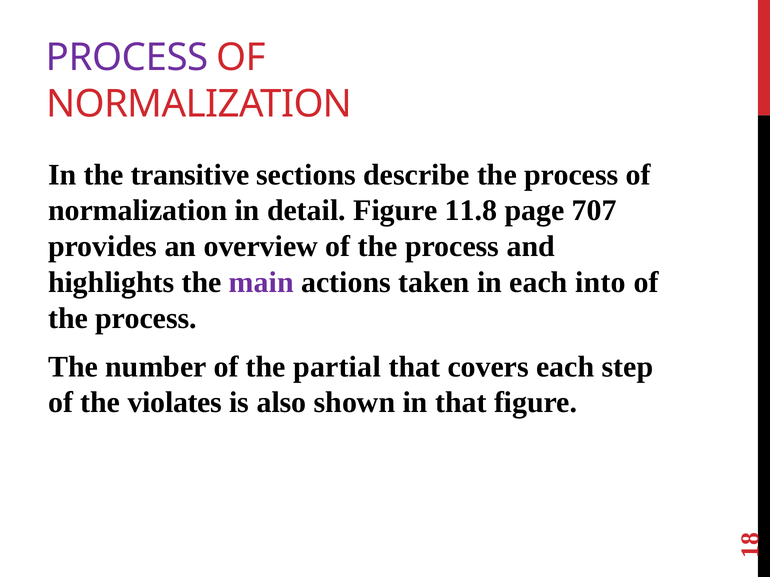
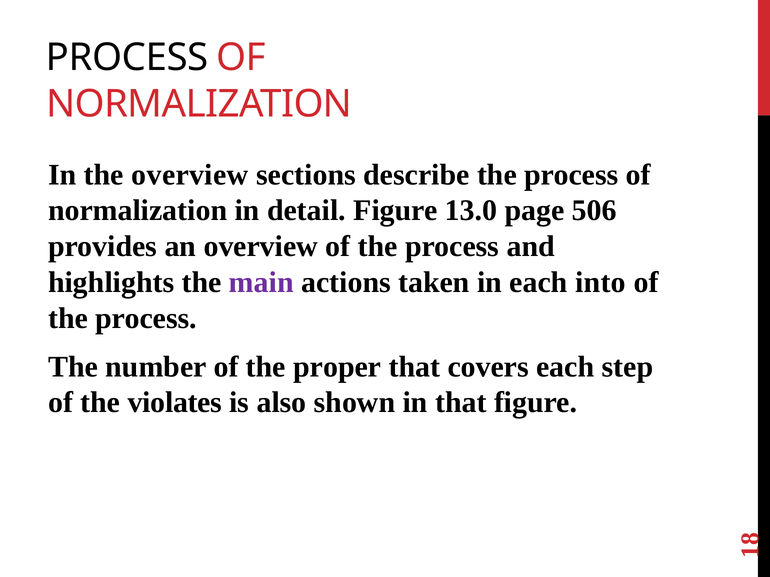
PROCESS colour: purple -> black (127, 58)
the transitive: transitive -> overview (190, 175)
11.8: 11.8 -> 13.0 (471, 211)
707: 707 -> 506 (594, 211)
partial: partial -> proper (337, 367)
